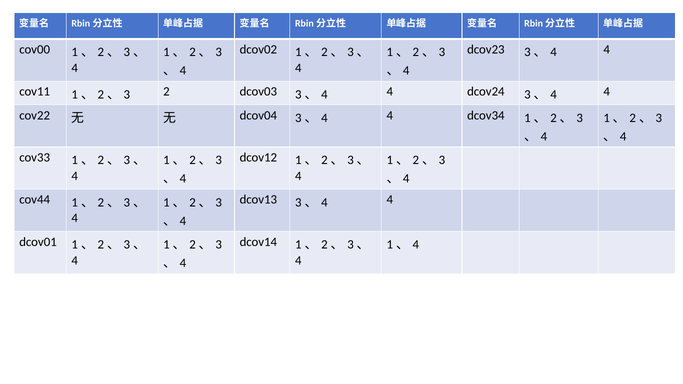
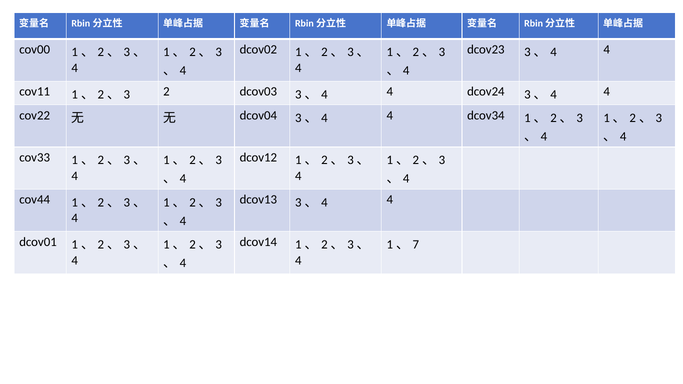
4: 4 -> 7 (416, 245)
